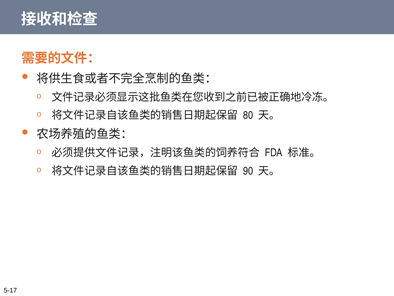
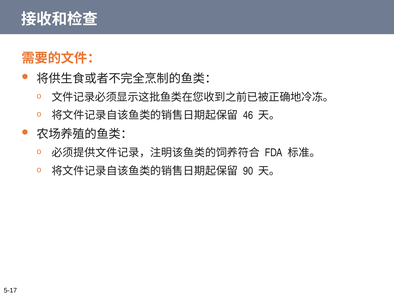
80: 80 -> 46 (248, 115)
